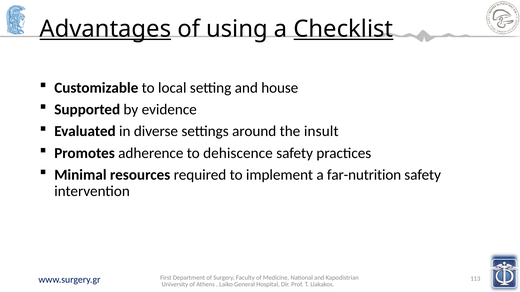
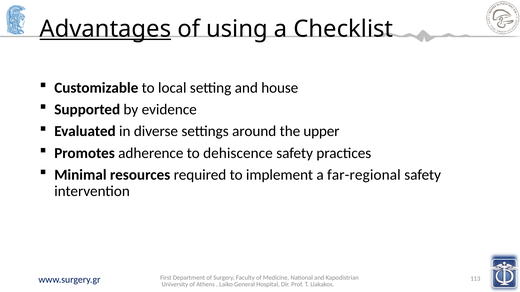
Checklist underline: present -> none (343, 29)
insult: insult -> upper (321, 132)
far-nutrition: far-nutrition -> far-regional (364, 175)
